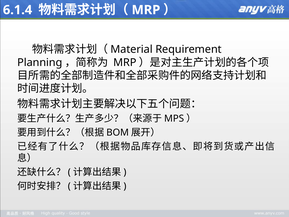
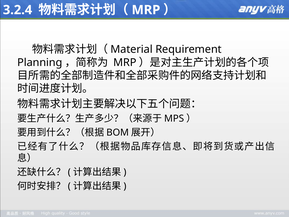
6.1.4: 6.1.4 -> 3.2.4 (18, 10)
